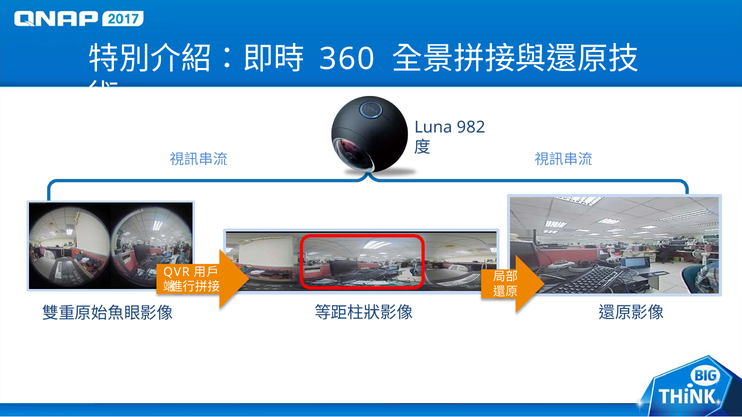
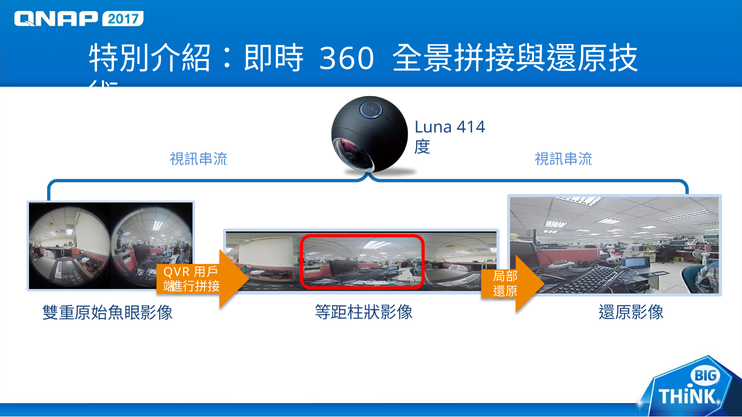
982: 982 -> 414 (471, 128)
